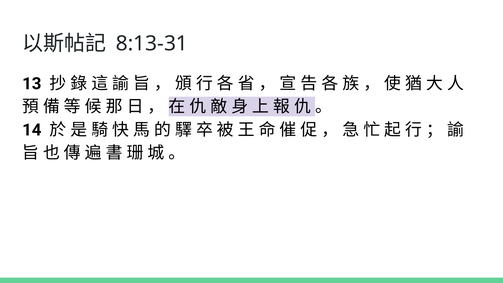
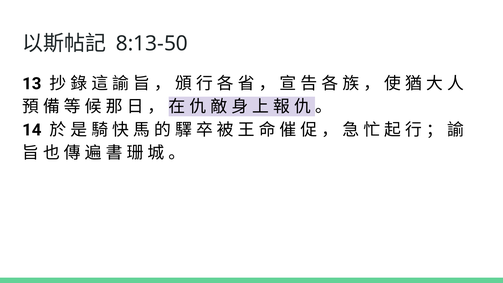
8:13-31: 8:13-31 -> 8:13-50 (152, 44)
